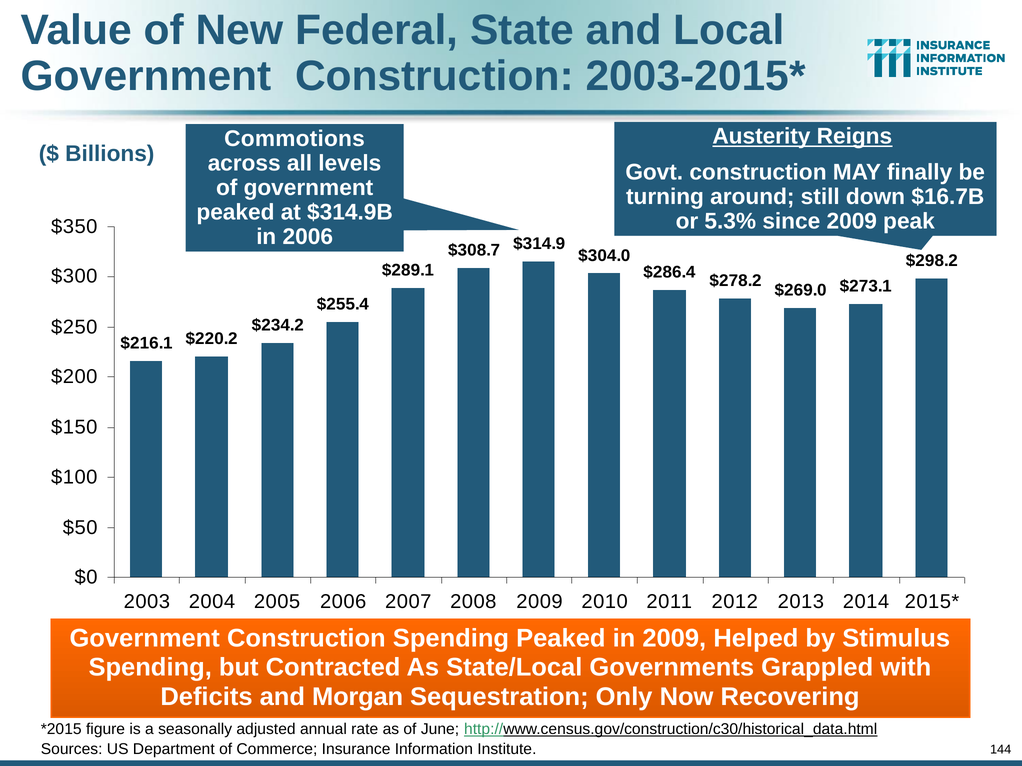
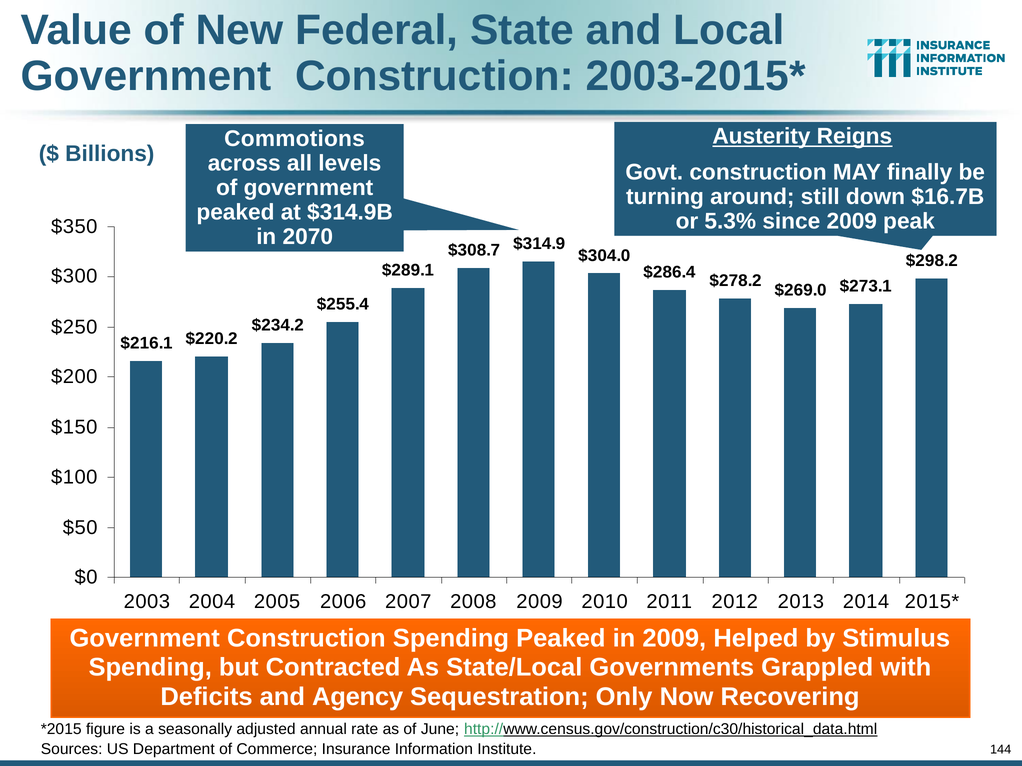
in 2006: 2006 -> 2070 (308, 237)
Morgan: Morgan -> Agency (358, 697)
